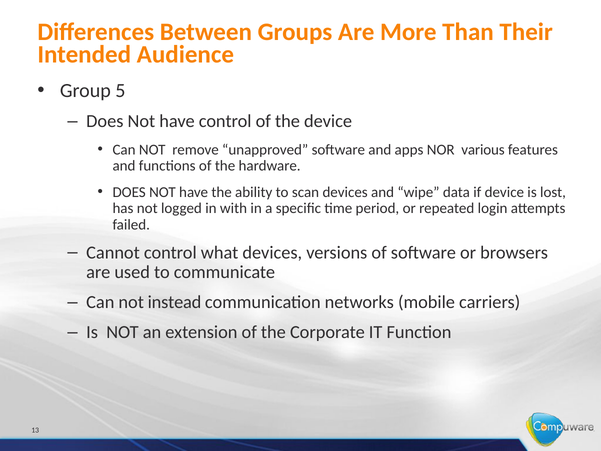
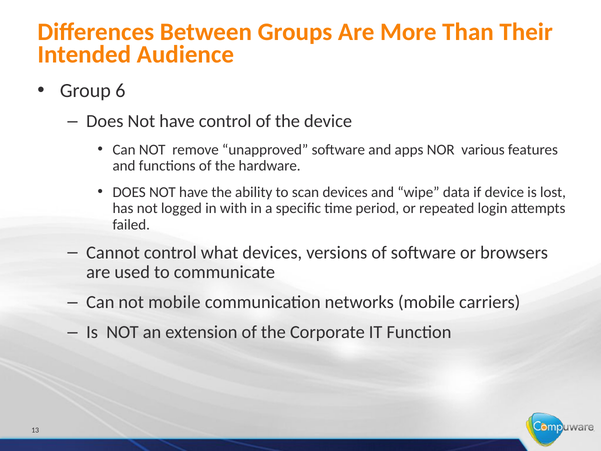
5: 5 -> 6 (120, 91)
not instead: instead -> mobile (174, 302)
